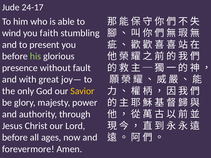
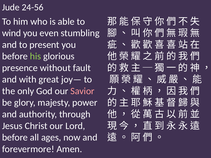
24-17: 24-17 -> 24-56 (33, 7)
faith: faith -> even (49, 33)
Savior colour: yellow -> pink (82, 91)
